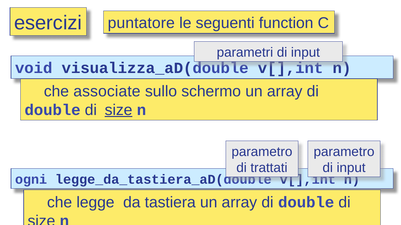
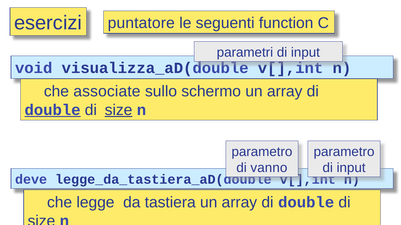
double underline: none -> present (53, 110)
trattati: trattati -> vanno (269, 168)
ogni: ogni -> deve (31, 180)
